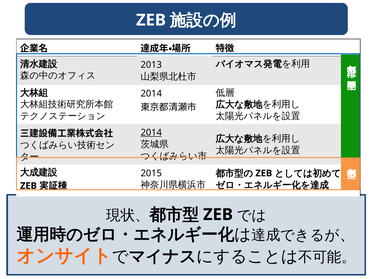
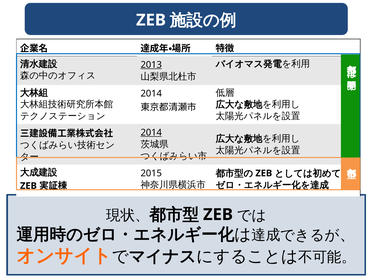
2013 underline: none -> present (151, 65)
